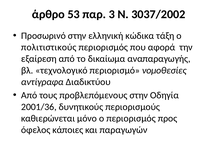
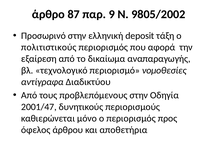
53: 53 -> 87 (74, 14)
3: 3 -> 9 (112, 14)
3037/2002: 3037/2002 -> 9805/2002 (158, 14)
κώδικα: κώδικα -> deposit (140, 36)
2001/36: 2001/36 -> 2001/47 (39, 107)
κάποιες: κάποιες -> άρθρου (68, 130)
παραγωγών: παραγωγών -> αποθετήρια (123, 130)
